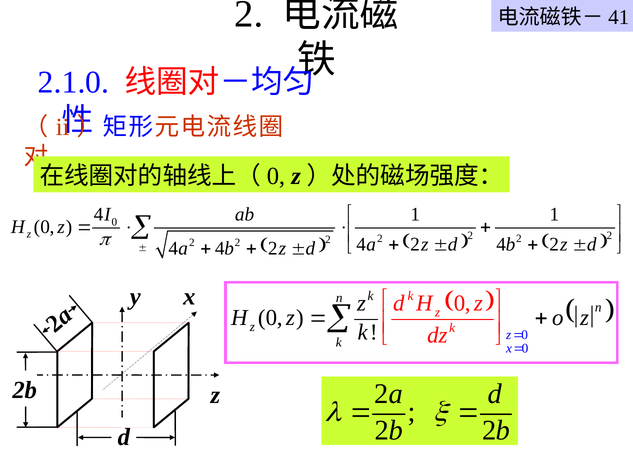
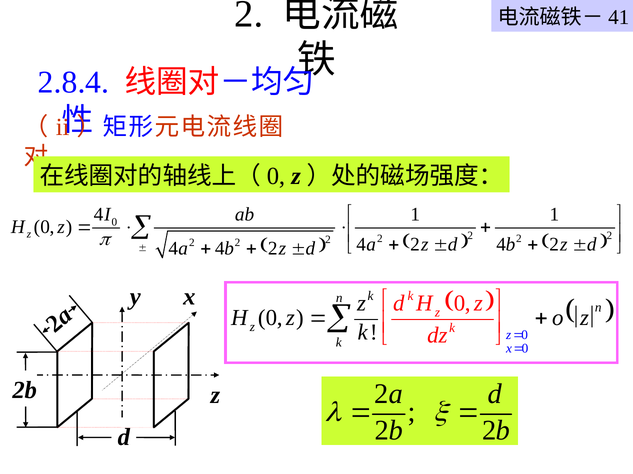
2.1.0: 2.1.0 -> 2.8.4 (74, 82)
